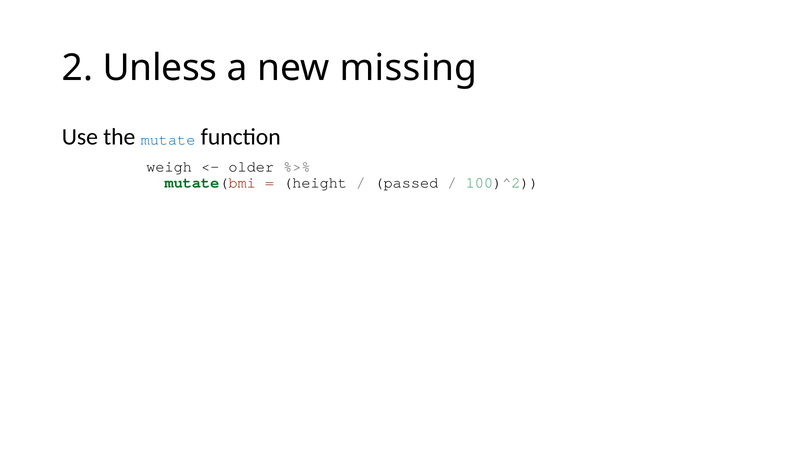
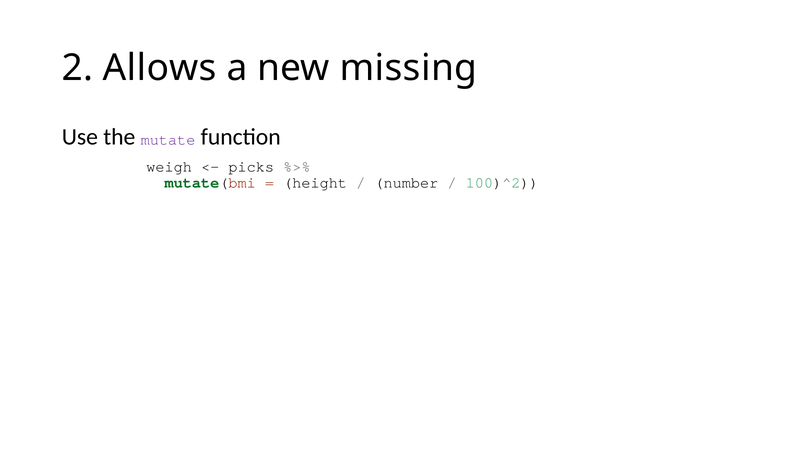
Unless: Unless -> Allows (160, 68)
mutate colour: blue -> purple (168, 140)
older: older -> picks (251, 167)
passed: passed -> number (406, 183)
